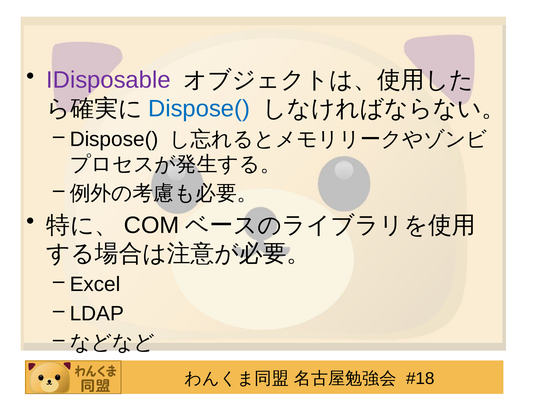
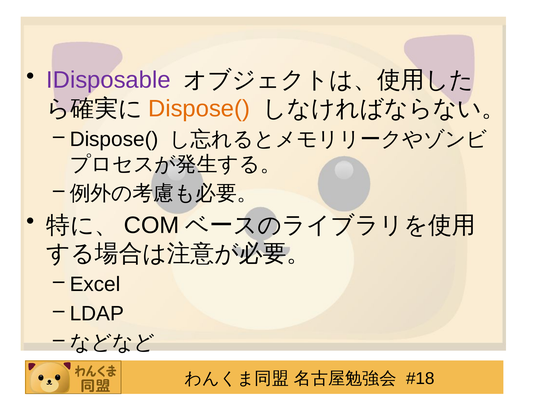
Dispose( colour: blue -> orange (199, 109)
